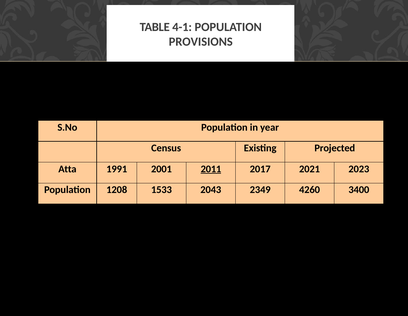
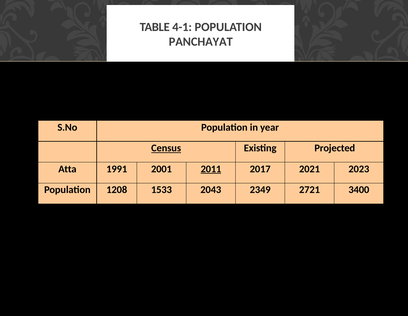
PROVISIONS: PROVISIONS -> PANCHAYAT (201, 42)
Census underline: none -> present (166, 148)
4260: 4260 -> 2721 (310, 189)
